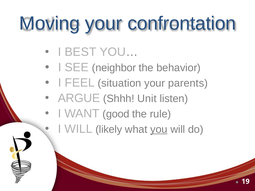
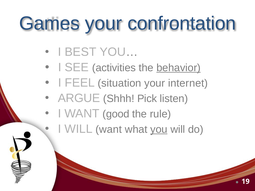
Moving: Moving -> Games (49, 23)
neighbor: neighbor -> activities (114, 68)
behavior underline: none -> present (179, 68)
parents: parents -> internet (188, 83)
Unit: Unit -> Pick (147, 99)
WILL likely: likely -> want (109, 129)
